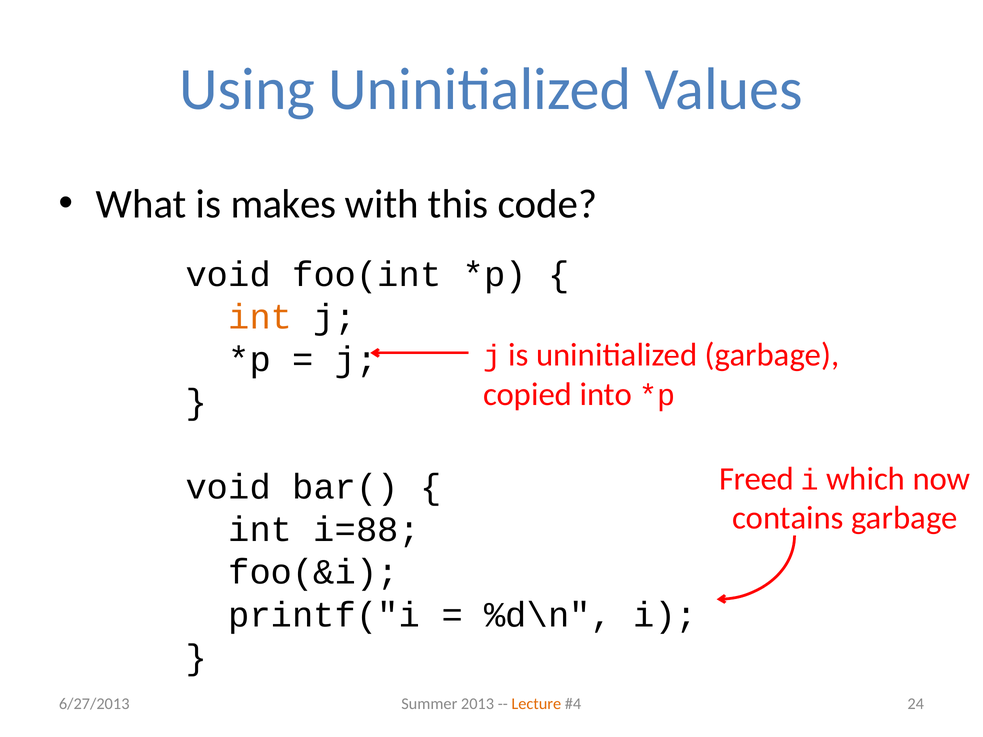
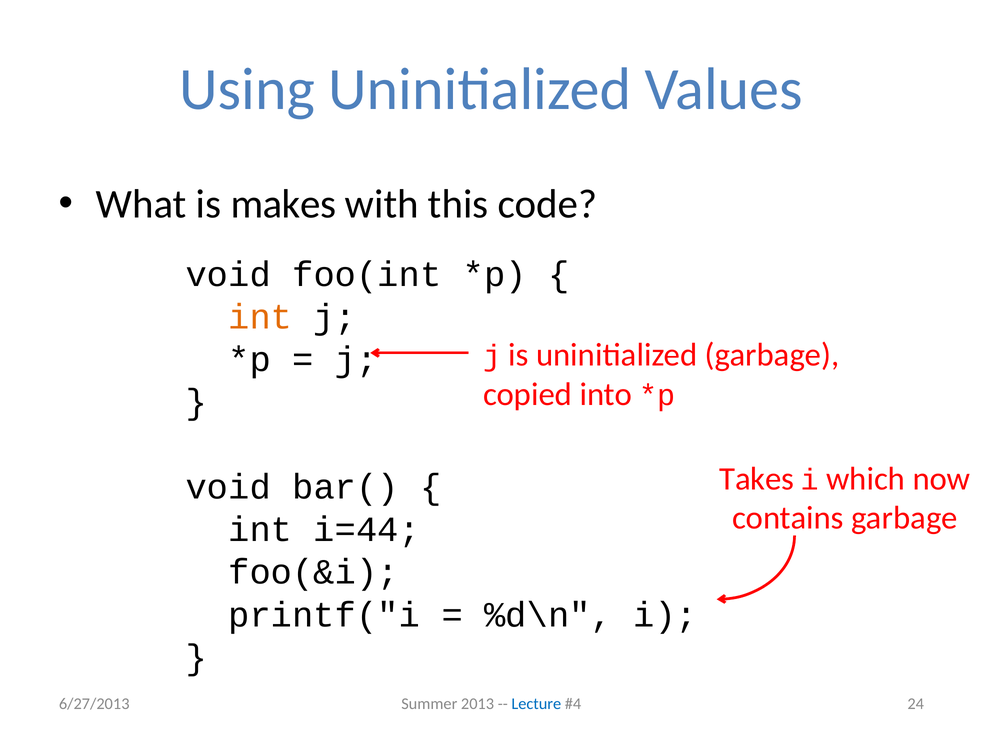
Freed: Freed -> Takes (757, 479)
i=88: i=88 -> i=44 (367, 530)
Lecture colour: orange -> blue (536, 704)
